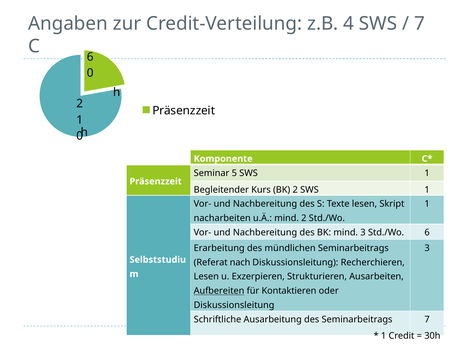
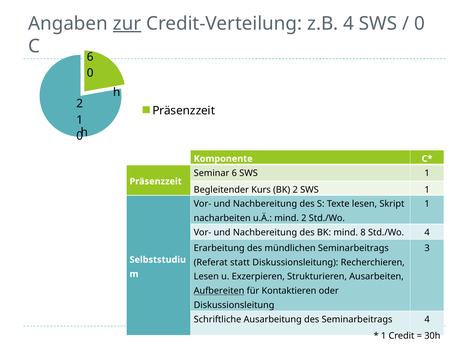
zur underline: none -> present (127, 24)
7: 7 -> 0 (419, 24)
Seminar 5: 5 -> 6 (234, 173)
mind 3: 3 -> 8 (363, 232)
Std./Wo 6: 6 -> 4 (427, 232)
nach: nach -> statt (240, 262)
Seminarbeitrags 7: 7 -> 4 (427, 319)
